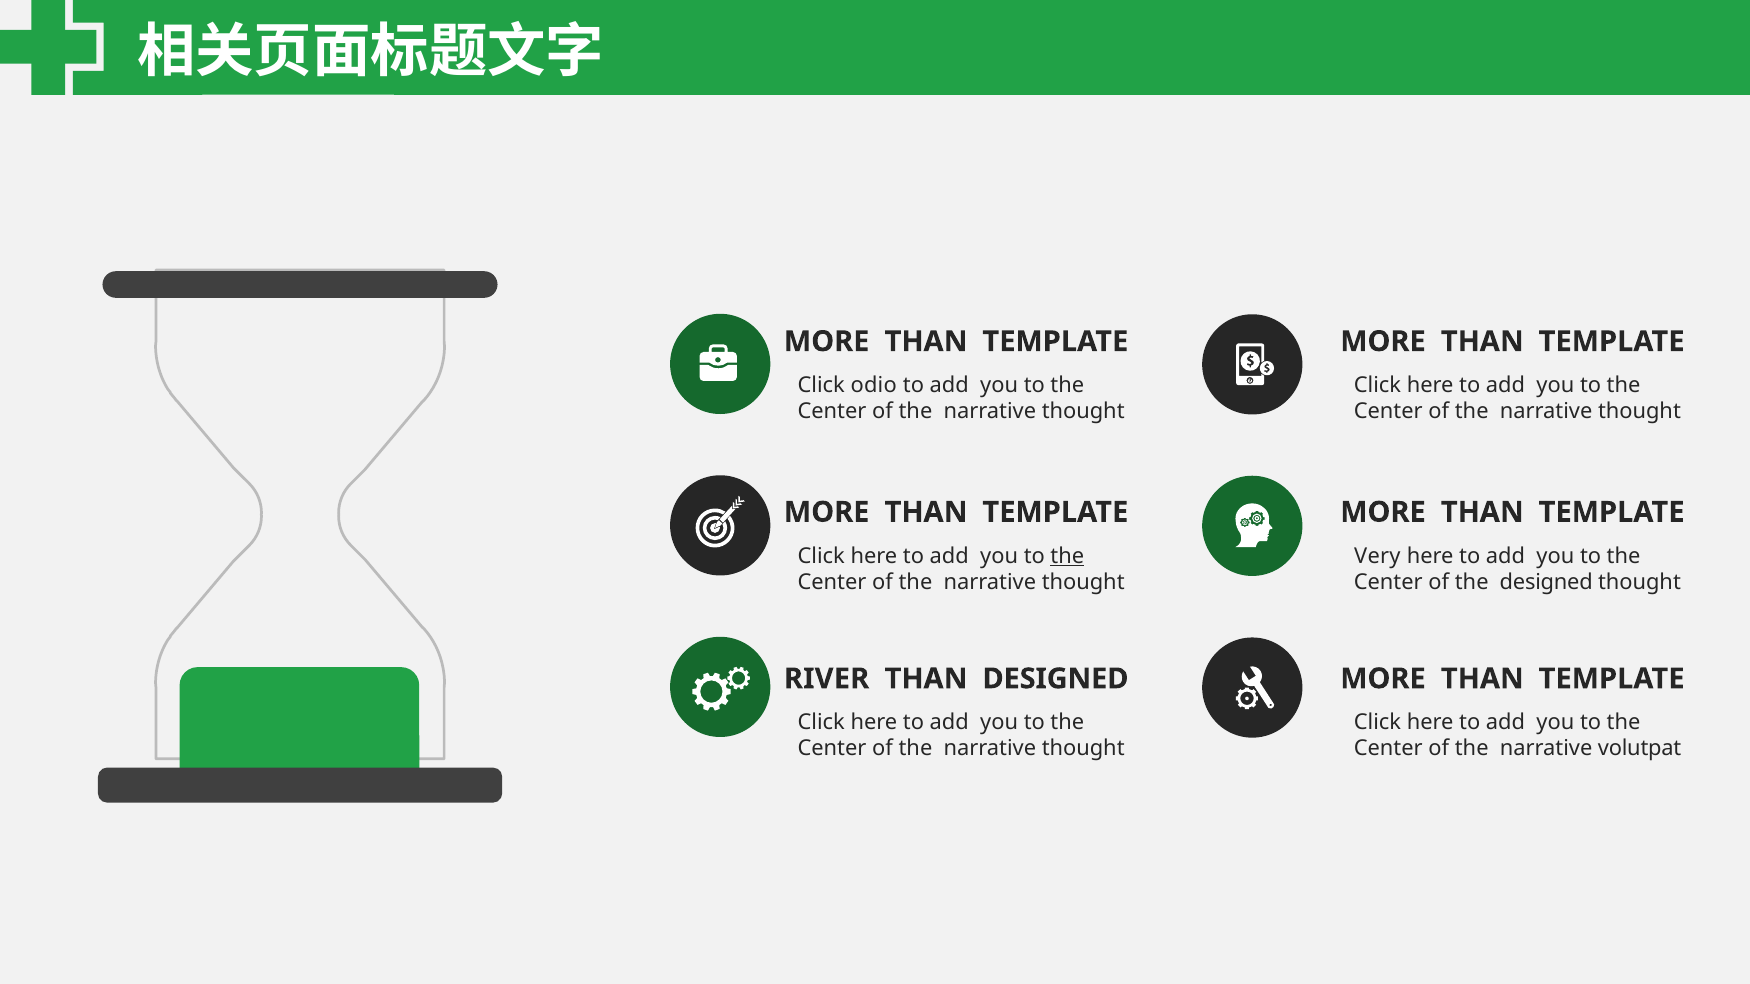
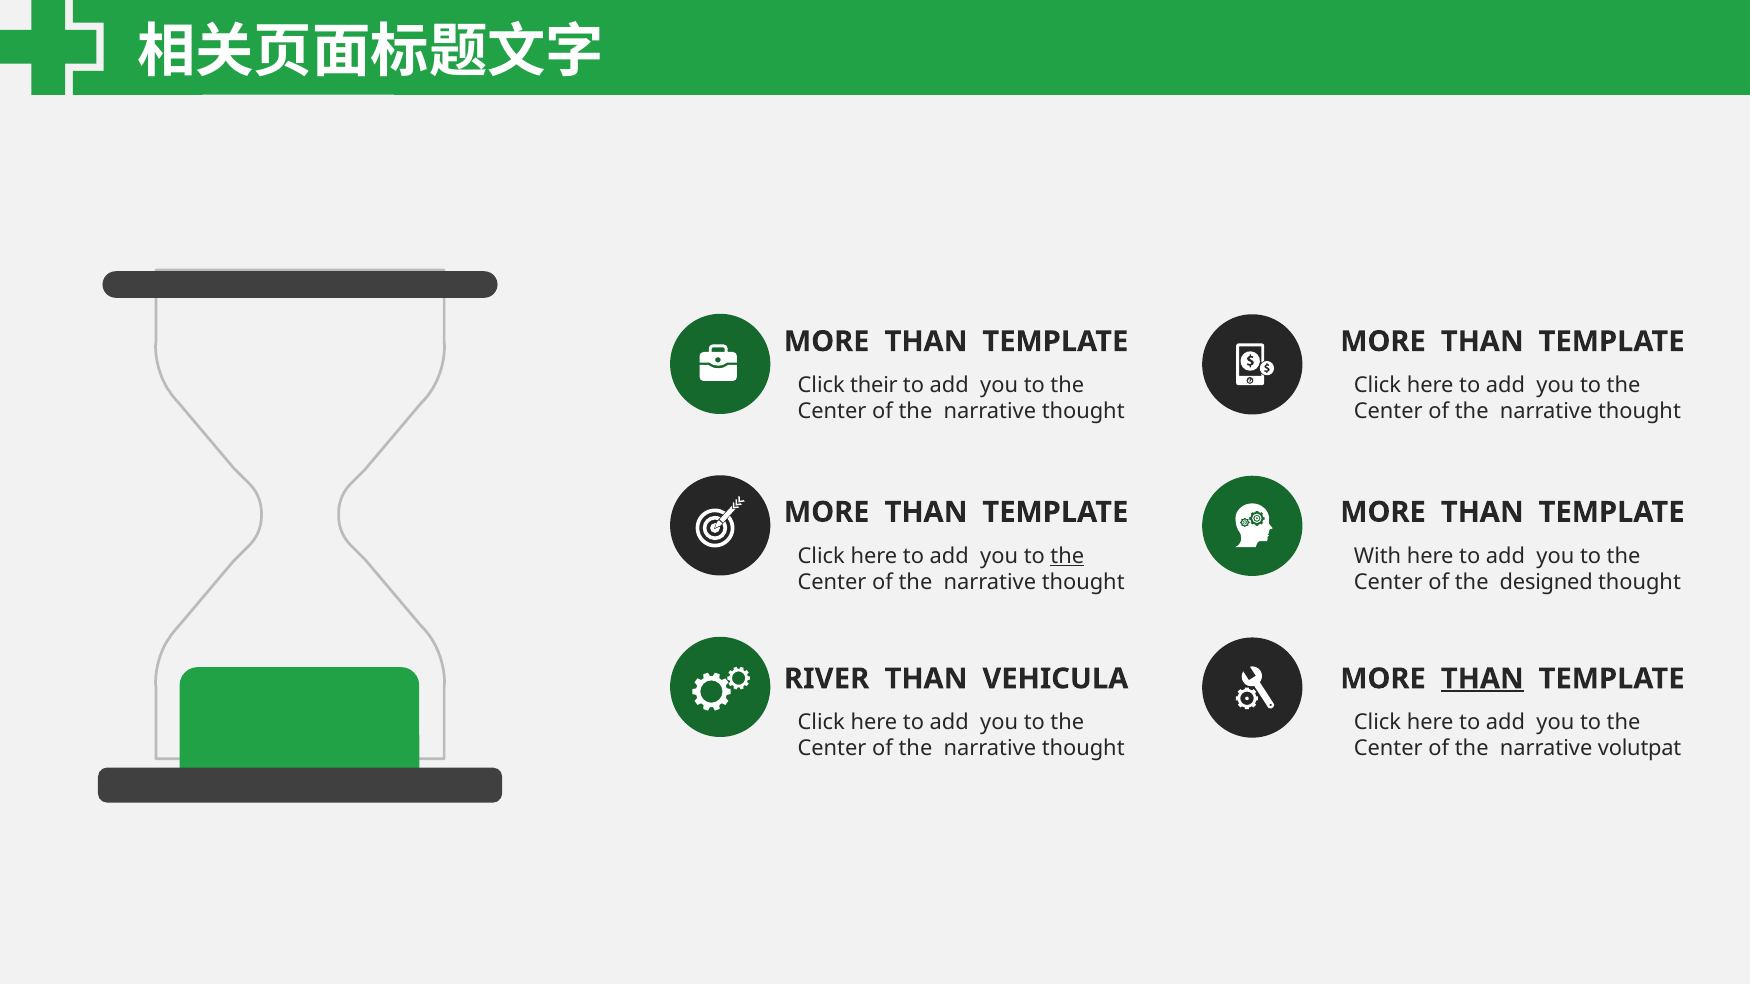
odio: odio -> their (874, 385)
Very: Very -> With (1378, 556)
THAN DESIGNED: DESIGNED -> VEHICULA (1055, 679)
THAN underline: none -> present (1482, 679)
